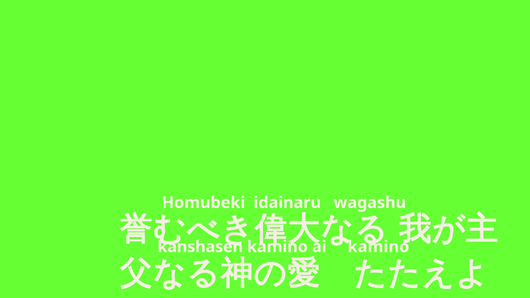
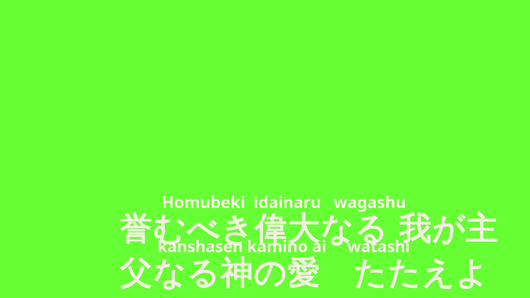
ai kamino: kamino -> watashi (379, 247)
